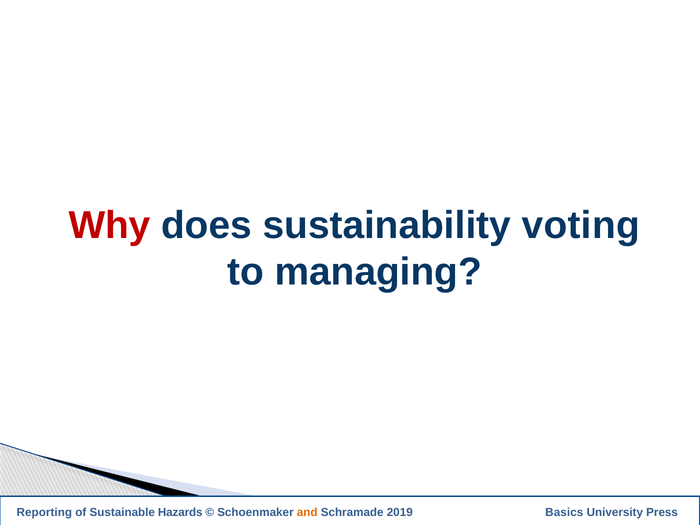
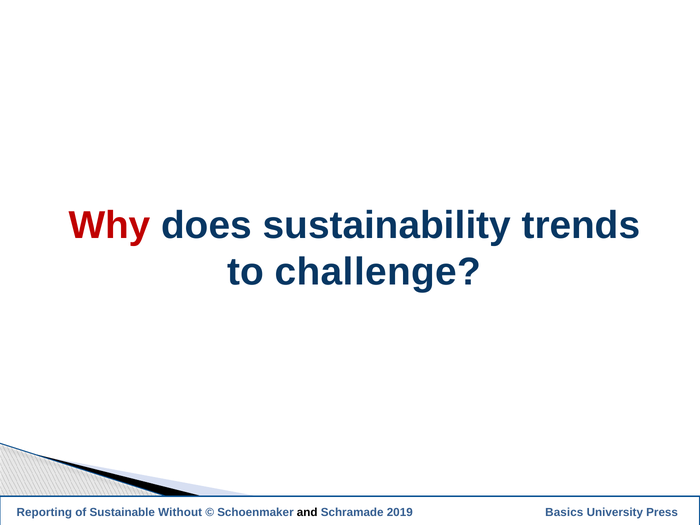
voting: voting -> trends (581, 225)
managing: managing -> challenge (378, 272)
Hazards: Hazards -> Without (180, 512)
and colour: orange -> black (307, 512)
